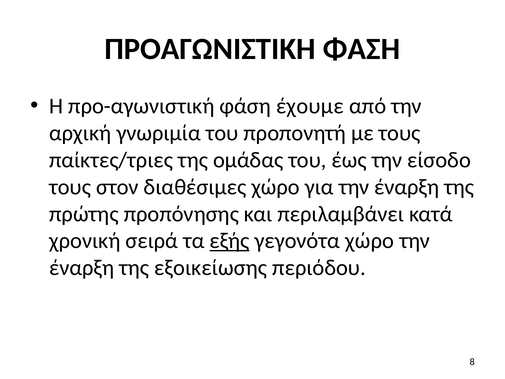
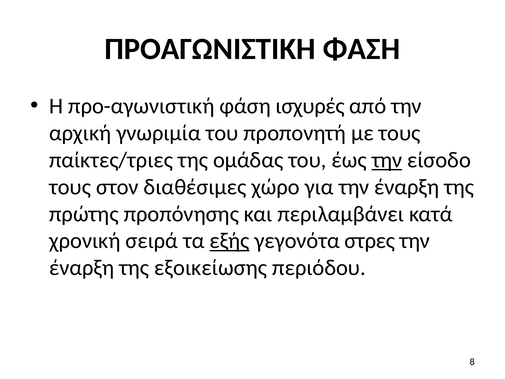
έχουμε: έχουμε -> ισχυρές (310, 106)
την underline: none -> present (387, 160)
γεγονότα χώρο: χώρο -> στρες (370, 241)
